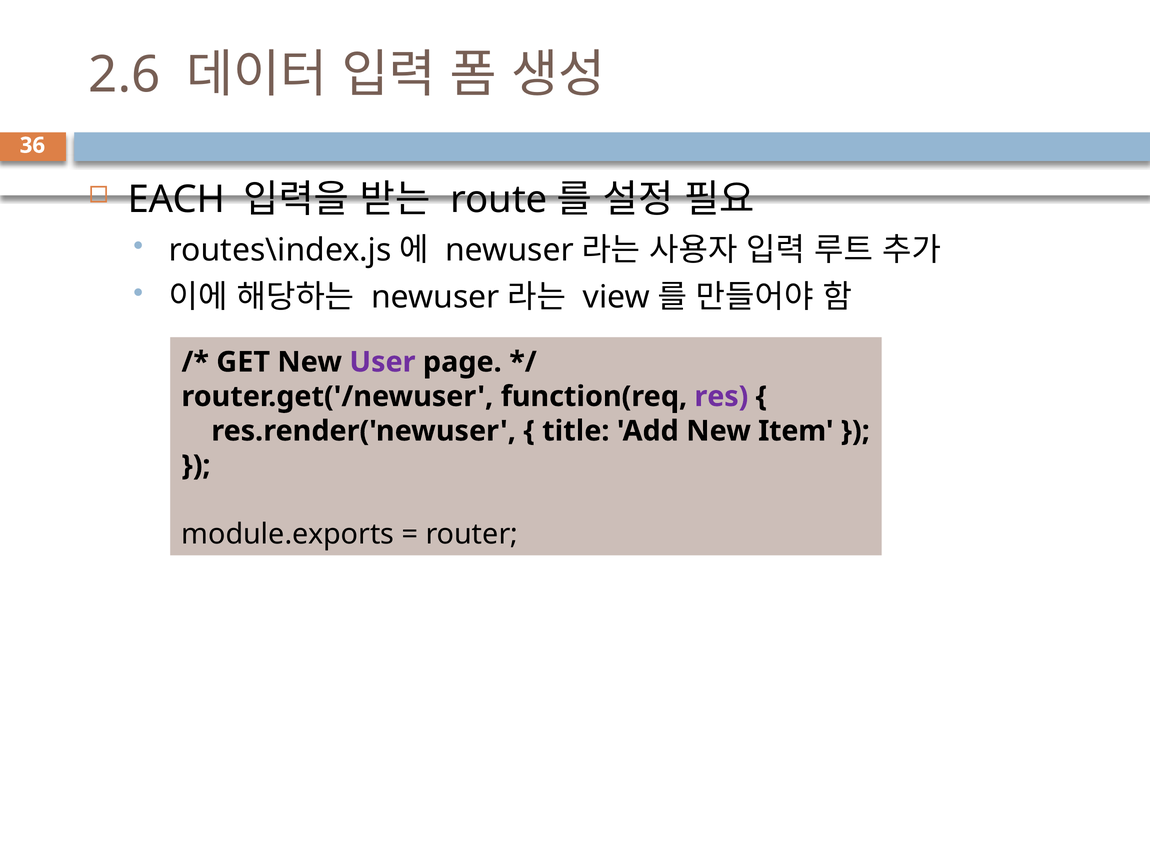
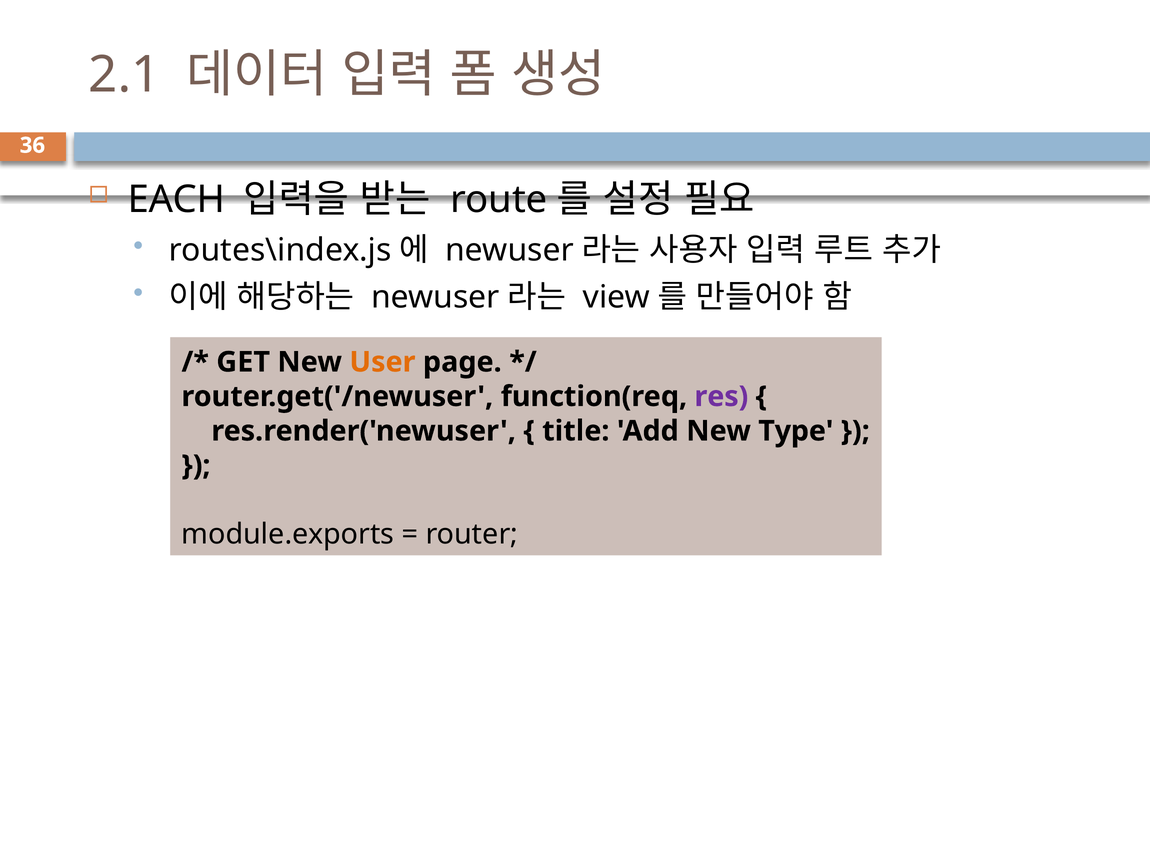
2.6: 2.6 -> 2.1 (124, 75)
User colour: purple -> orange (382, 362)
Item: Item -> Type (796, 431)
